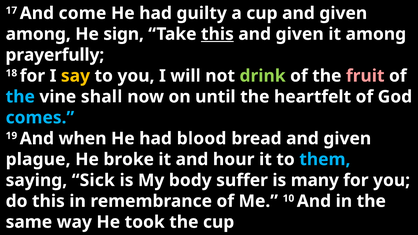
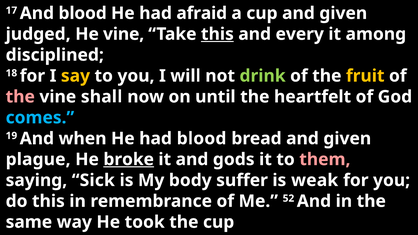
And come: come -> blood (83, 13)
guilty: guilty -> afraid (202, 13)
among: among -> judged (38, 34)
He sign: sign -> vine (124, 34)
given: given -> every (300, 34)
prayerfully: prayerfully -> disciplined (55, 55)
fruit colour: pink -> yellow (365, 76)
the colour: light blue -> pink (20, 97)
broke underline: none -> present (129, 160)
hour: hour -> gods (234, 160)
them colour: light blue -> pink (325, 160)
many: many -> weak (315, 180)
10: 10 -> 52 (288, 199)
